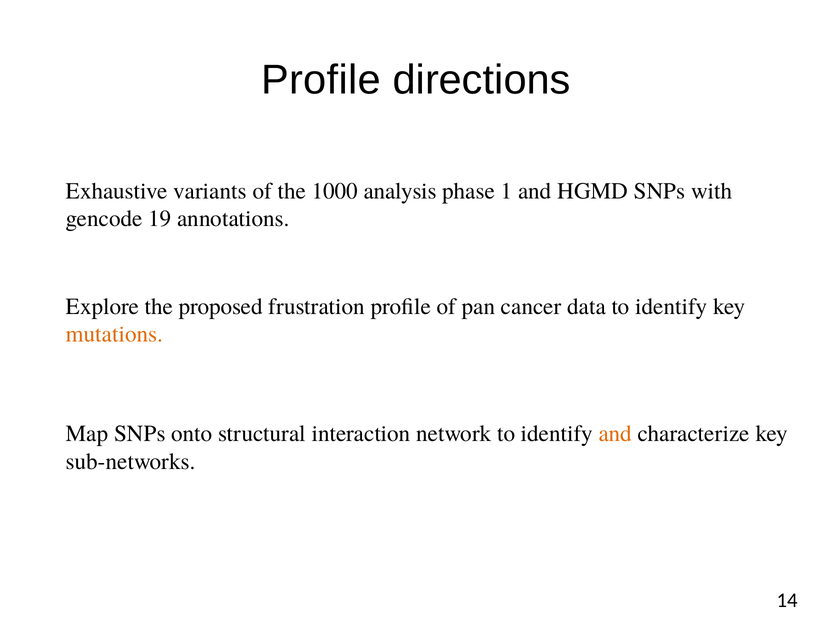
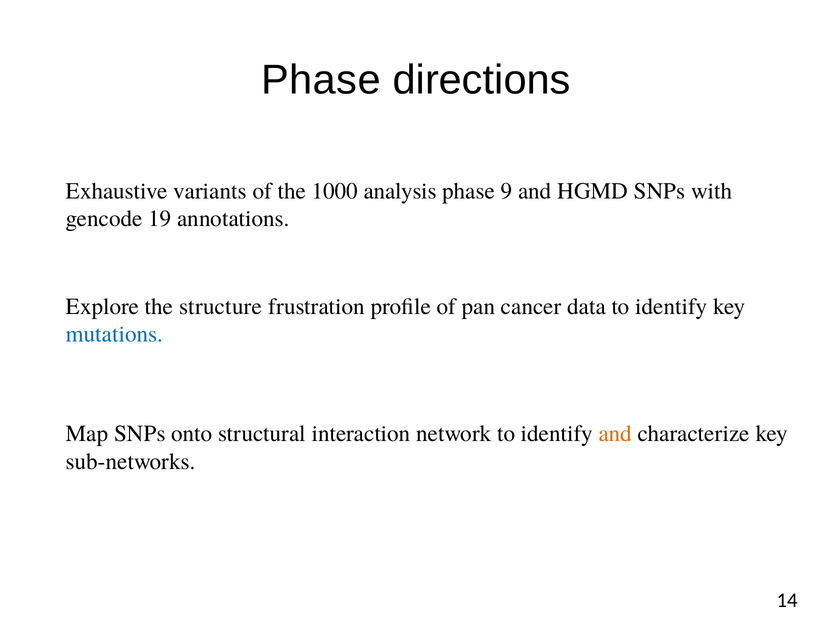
Profile: Profile -> Phase (321, 80)
1: 1 -> 9 (507, 191)
proposed: proposed -> structure (221, 306)
mutations colour: orange -> blue (114, 334)
